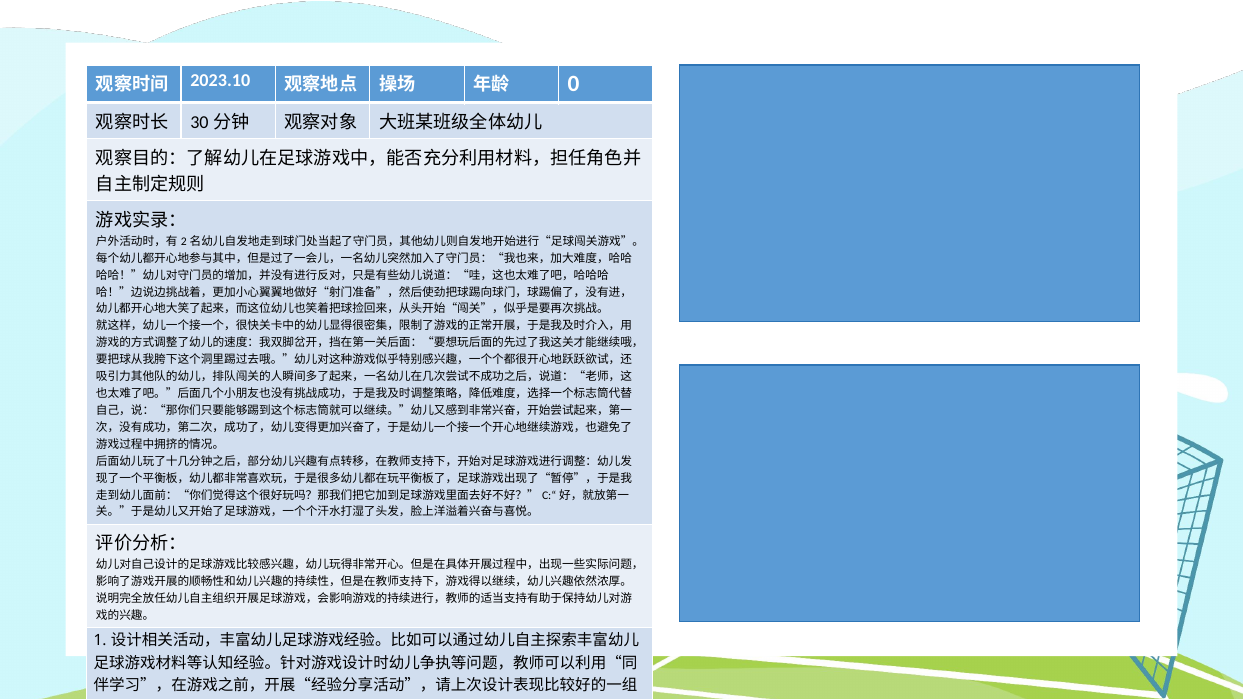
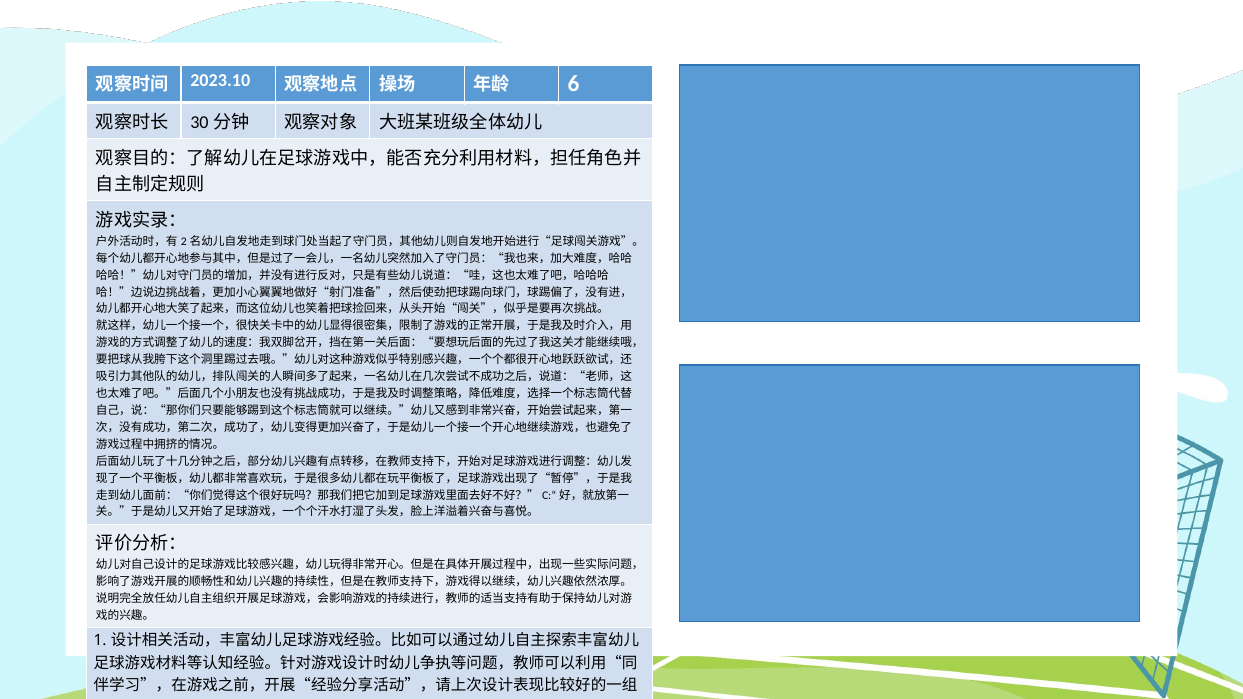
0: 0 -> 6 (574, 84)
